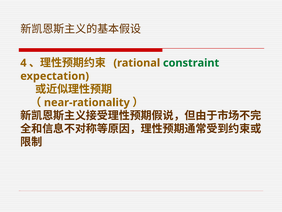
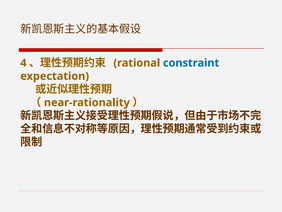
constraint colour: green -> blue (191, 63)
